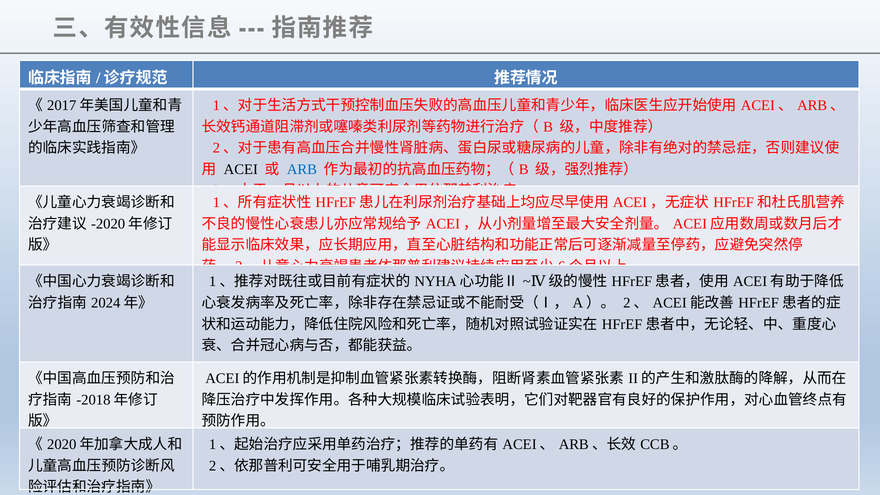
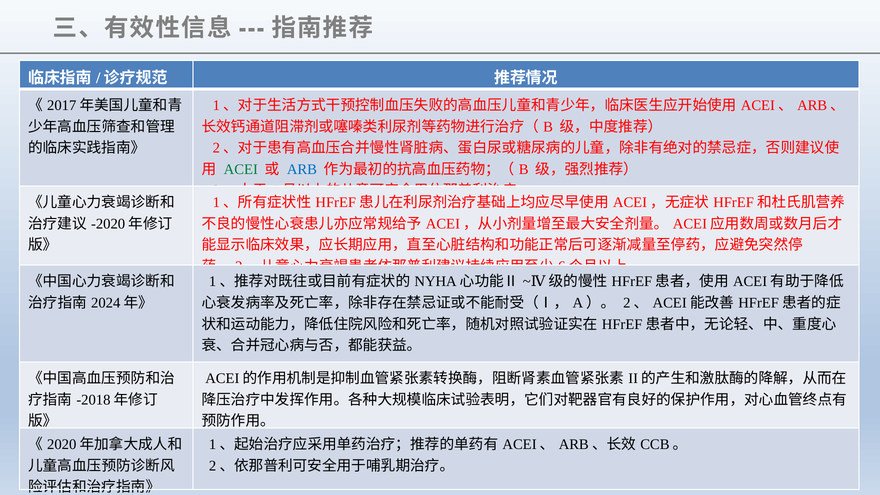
ACEI colour: black -> green (241, 169)
